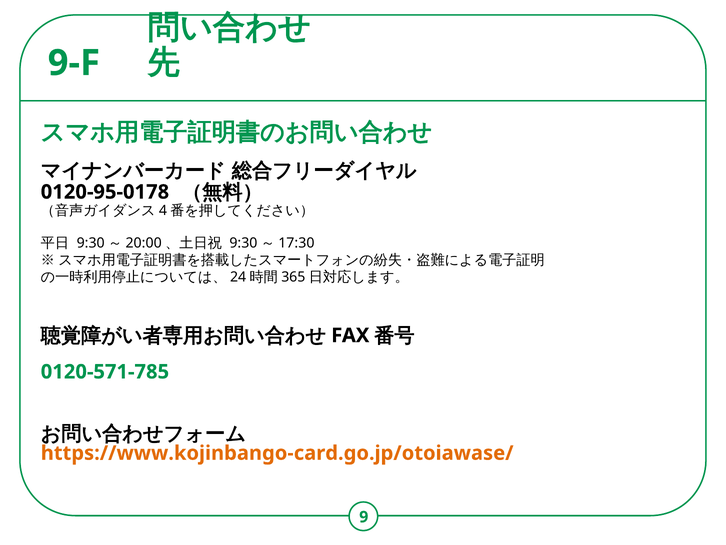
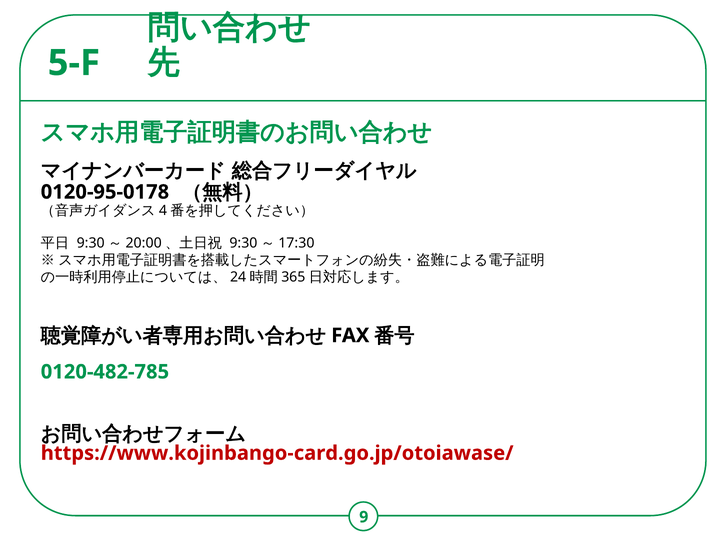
9-F: 9-F -> 5-F (74, 63)
0120-571-785: 0120-571-785 -> 0120-482-785 (105, 371)
https://www.kojinbango-card.go.jp/otoiawase/ colour: orange -> red (277, 453)
